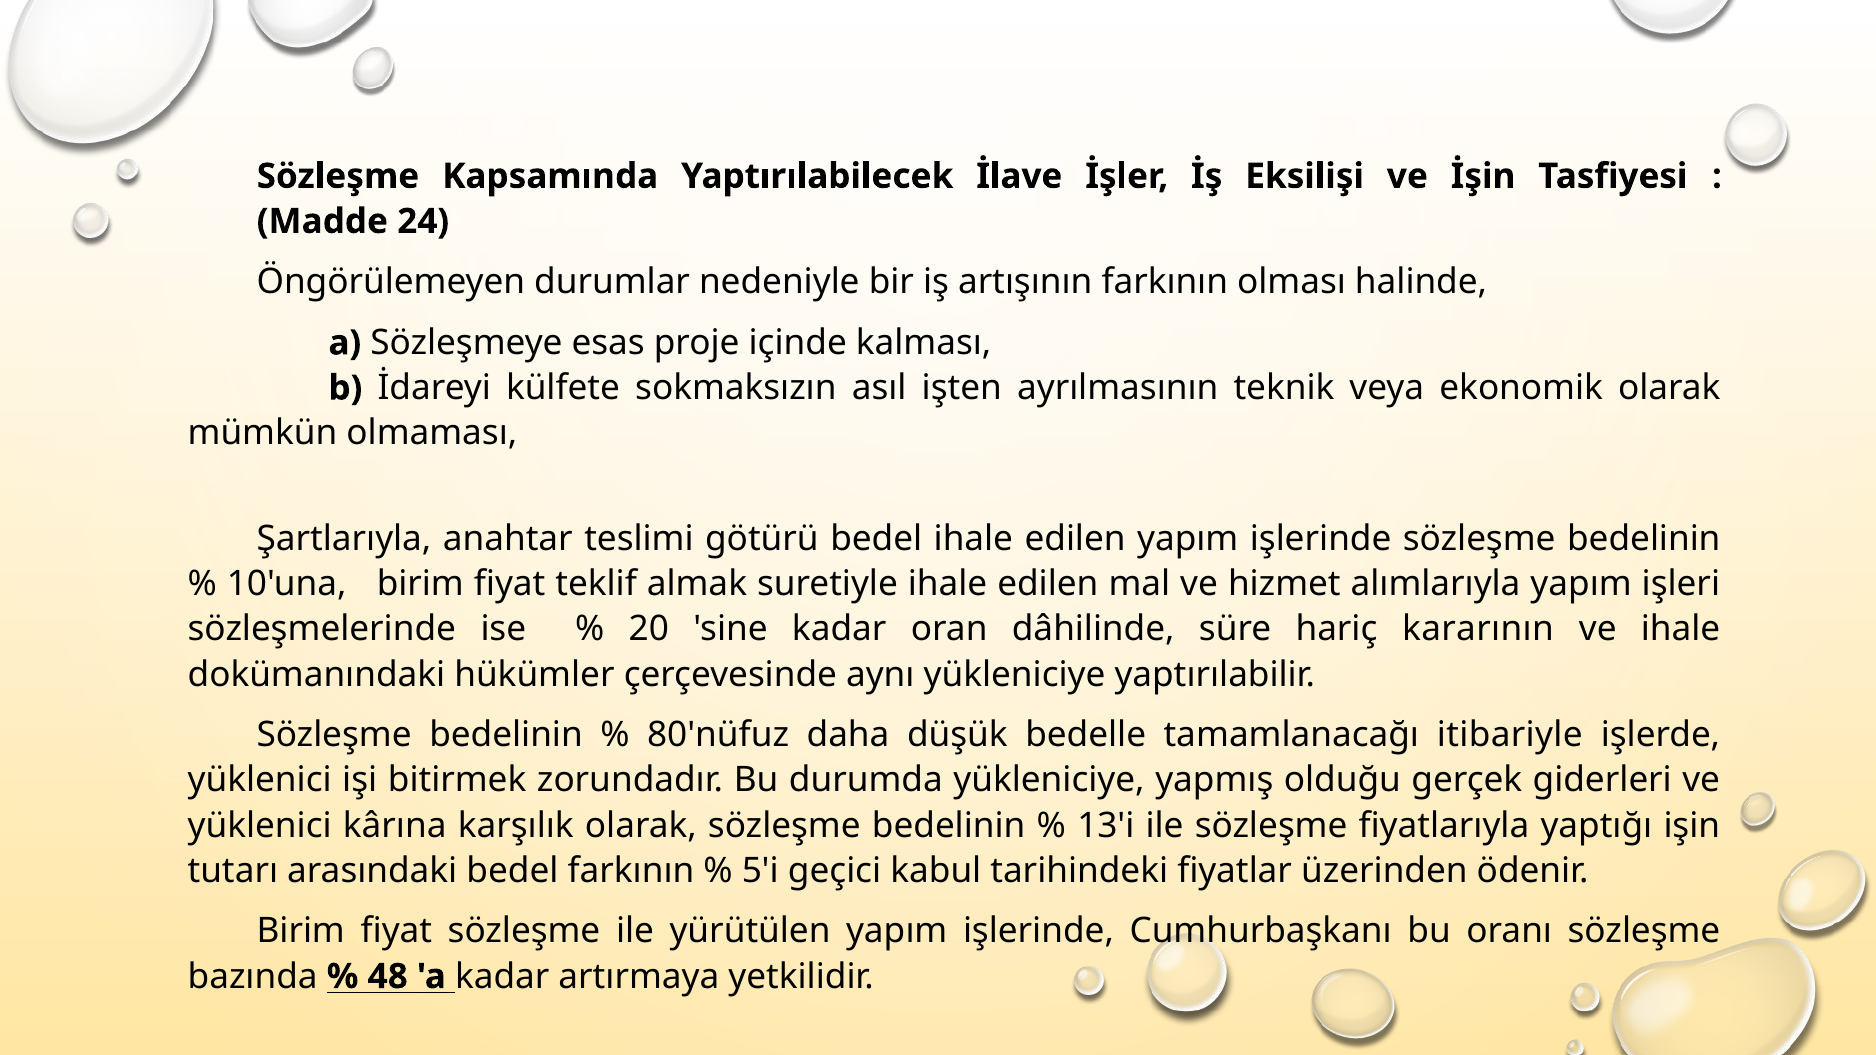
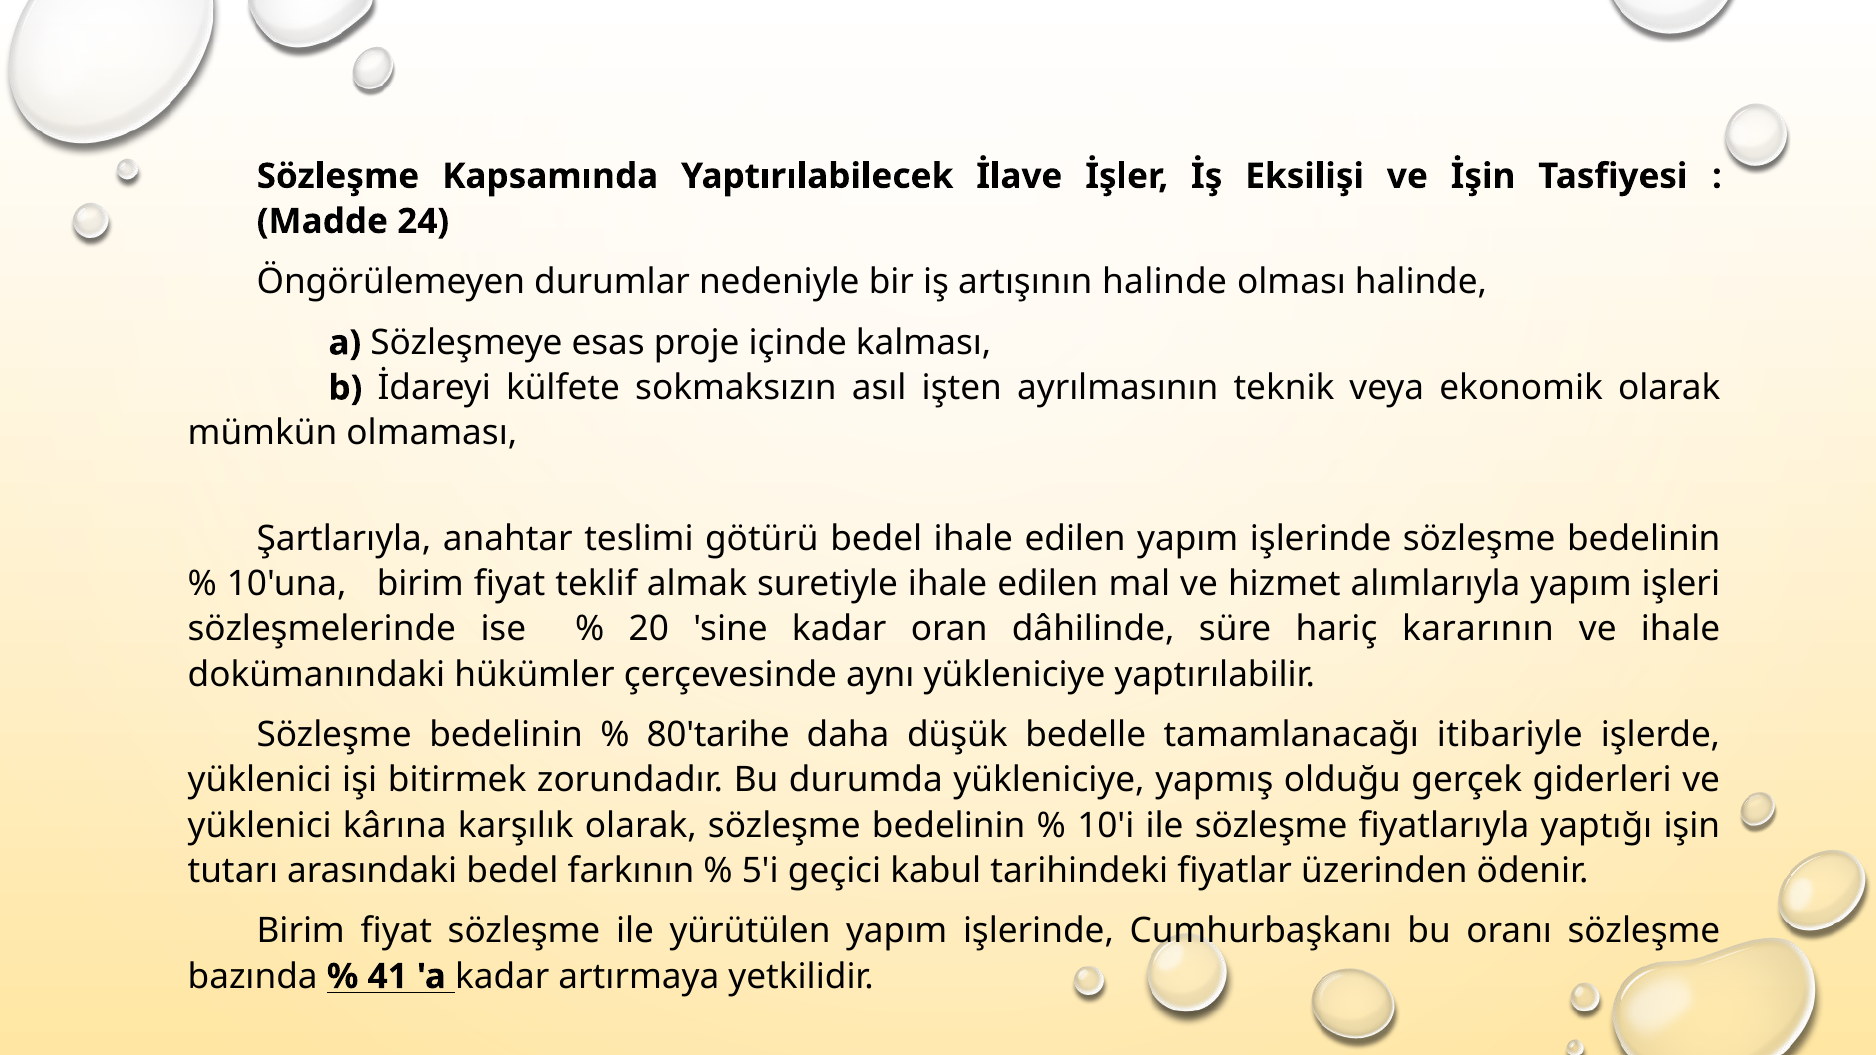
artışının farkının: farkının -> halinde (1165, 282)
80'nüfuz: 80'nüfuz -> 80'tarihe (718, 735)
13'i: 13'i -> 10'i (1106, 826)
48: 48 -> 41 (388, 977)
